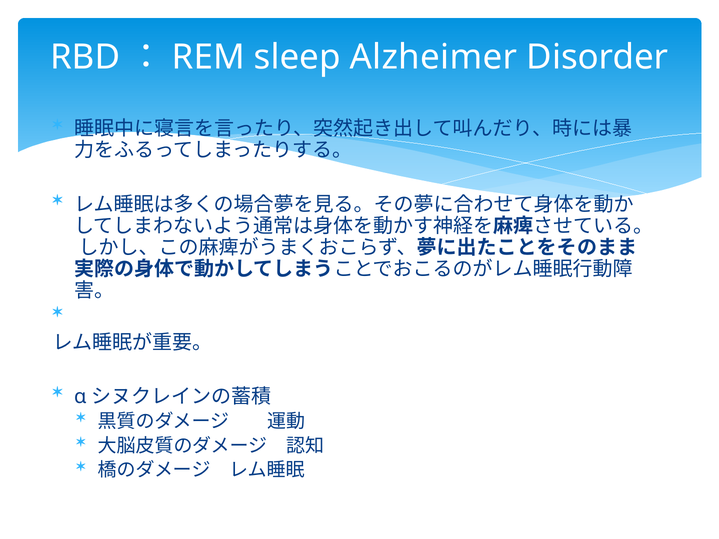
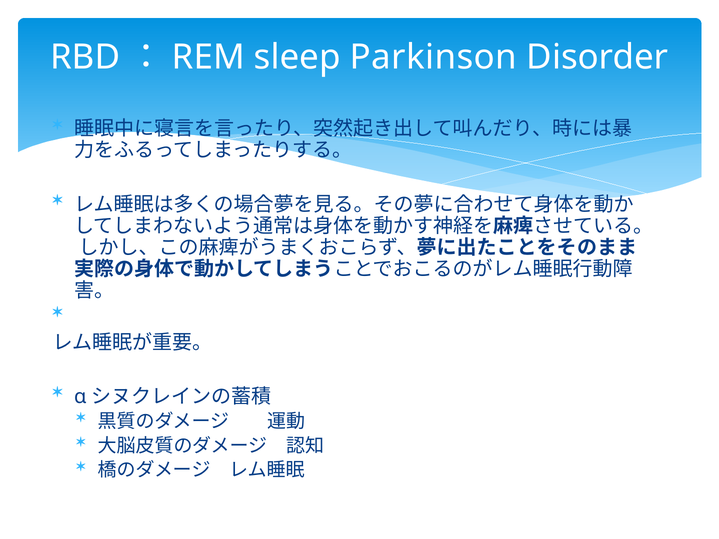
Alzheimer: Alzheimer -> Parkinson (433, 57)
